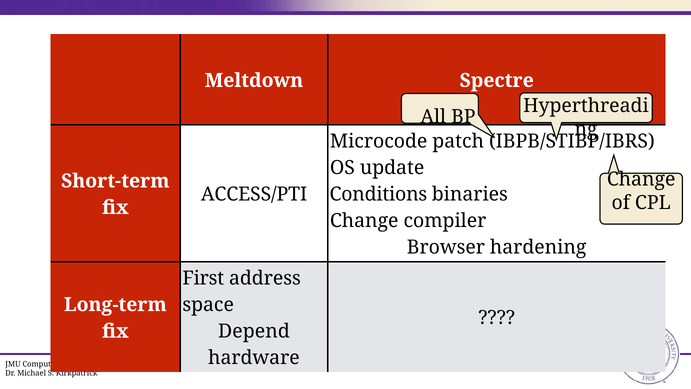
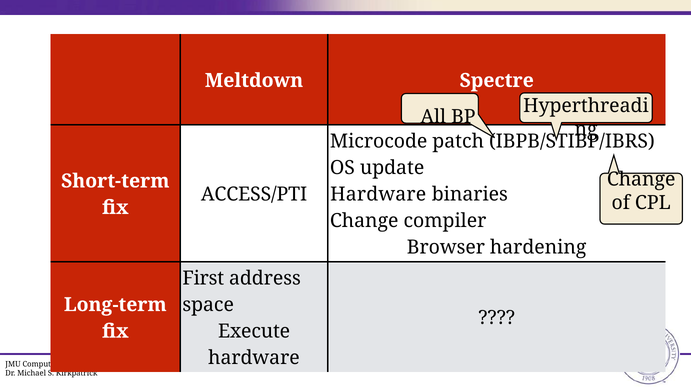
Conditions: Conditions -> Hardware (378, 194)
Depend: Depend -> Execute (254, 331)
